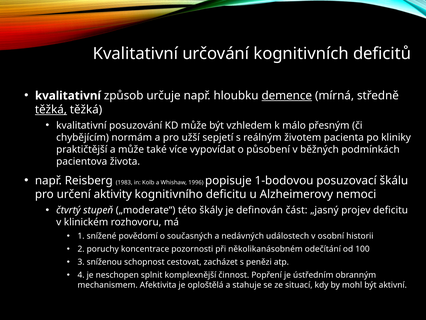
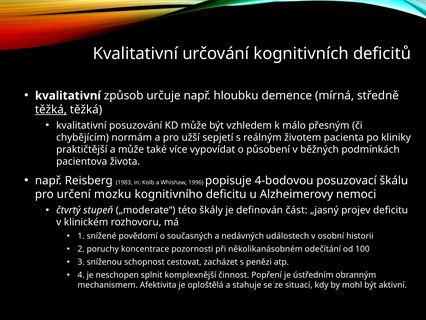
demence underline: present -> none (287, 96)
1-bodovou: 1-bodovou -> 4-bodovou (284, 180)
aktivity: aktivity -> mozku (113, 194)
